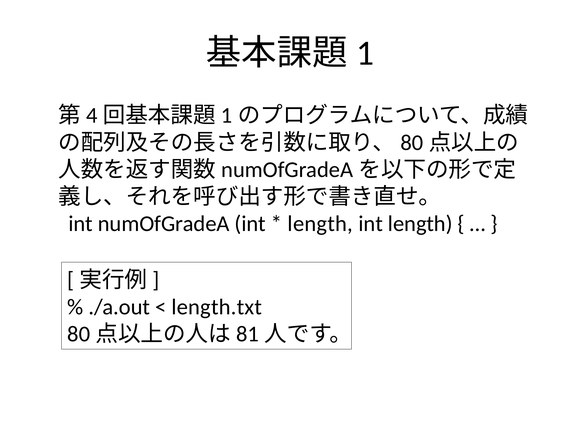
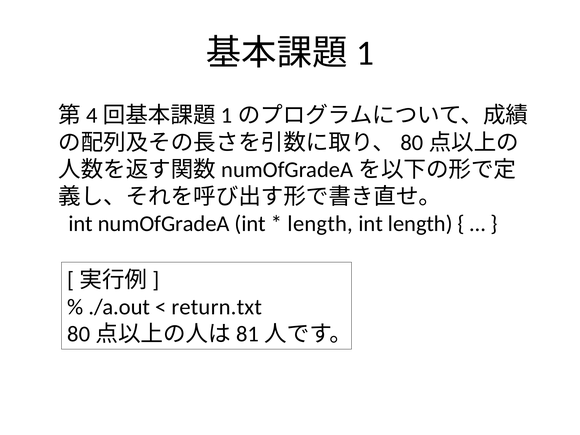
length.txt: length.txt -> return.txt (217, 307)
